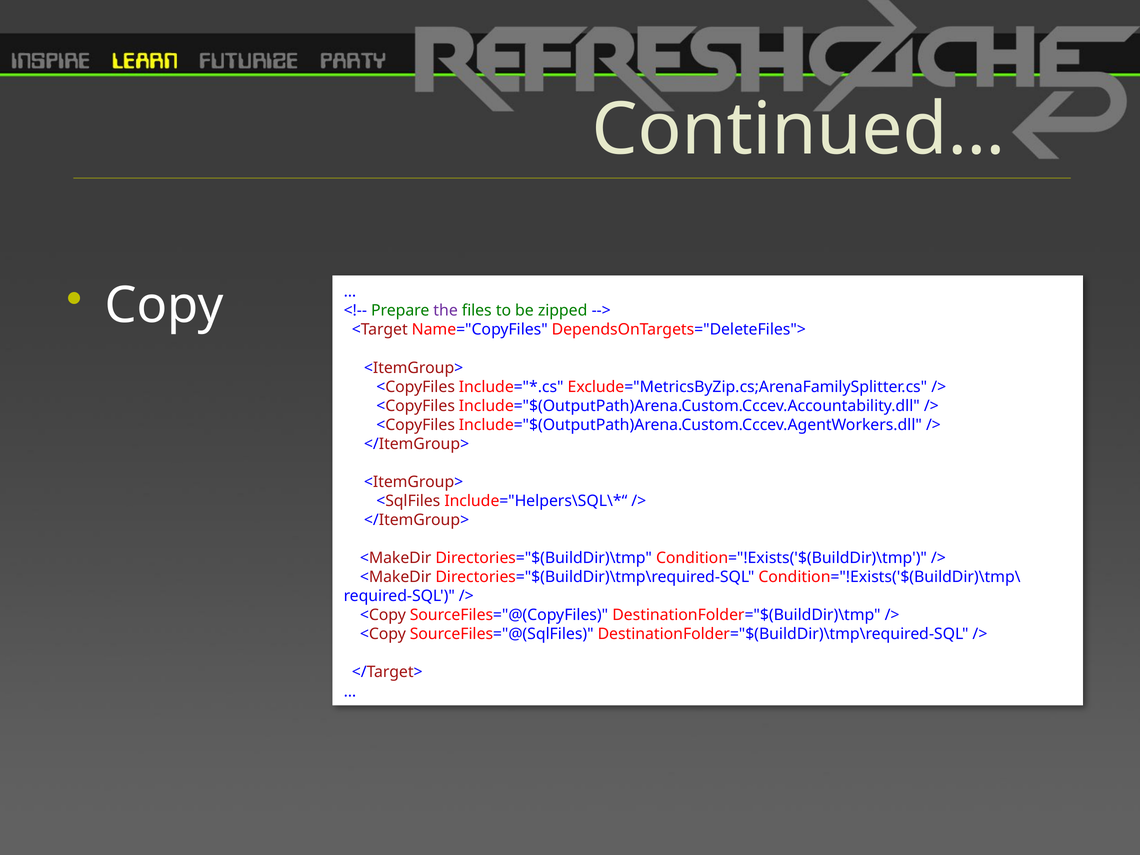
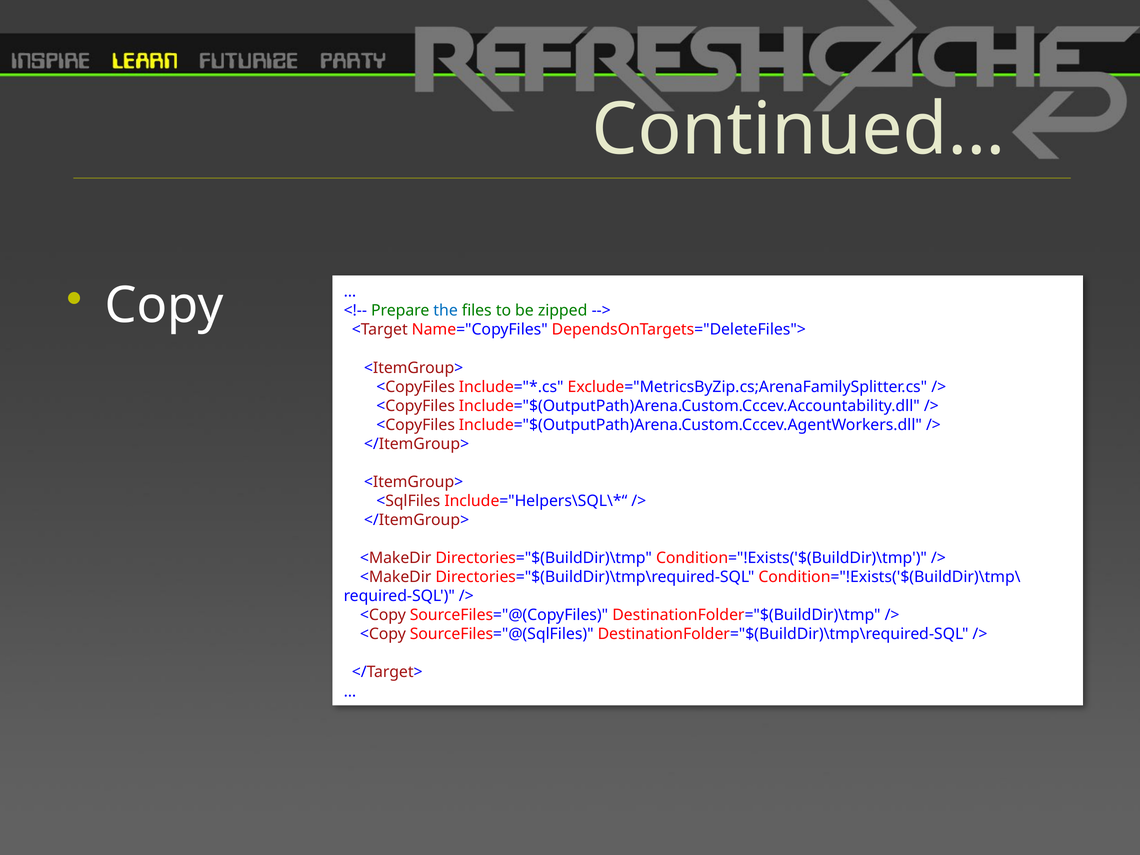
the colour: purple -> blue (446, 311)
